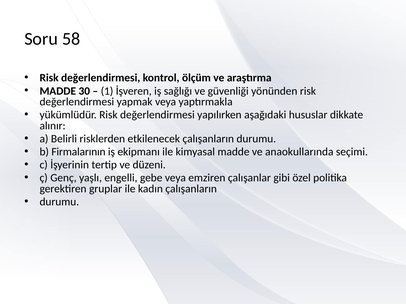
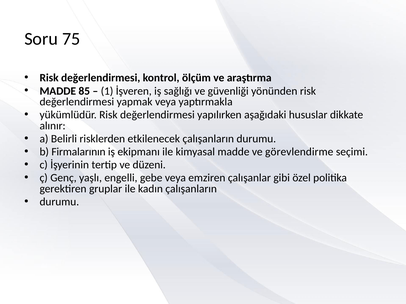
58: 58 -> 75 (71, 39)
30: 30 -> 85 (84, 91)
anaokullarında: anaokullarında -> görevlendirme (299, 152)
